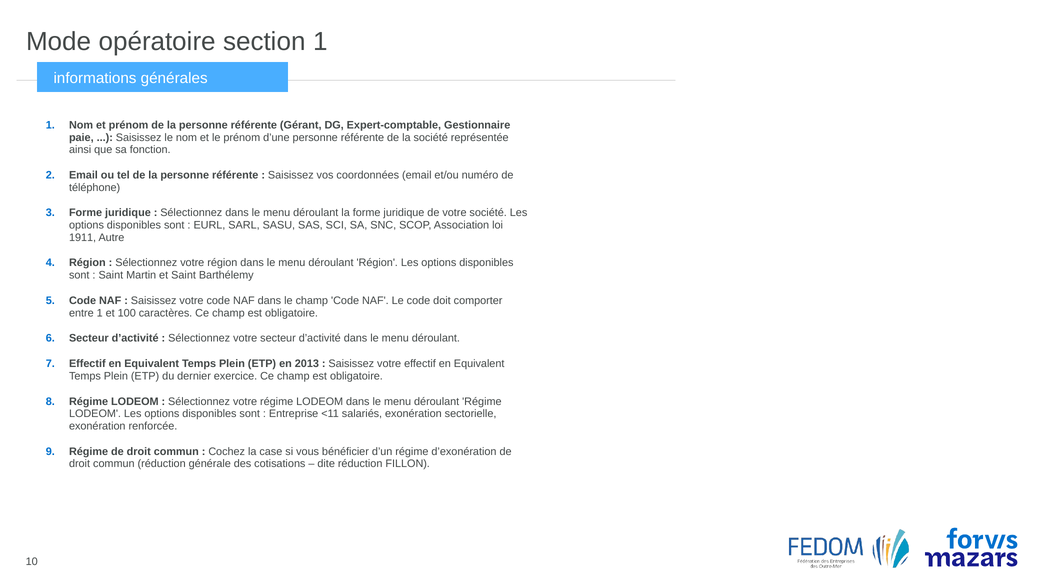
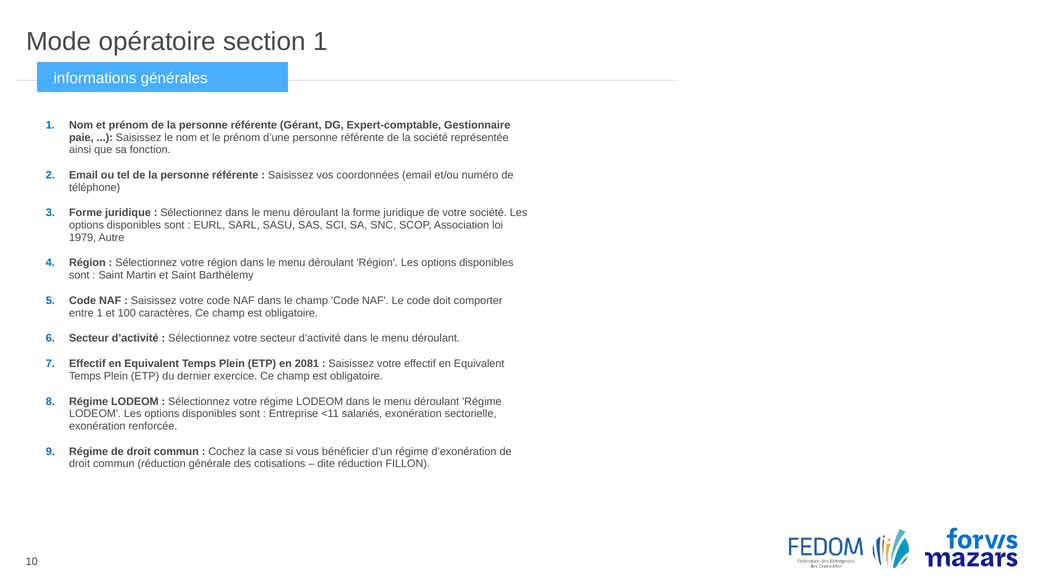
1911: 1911 -> 1979 (83, 237)
2013: 2013 -> 2081 (307, 364)
